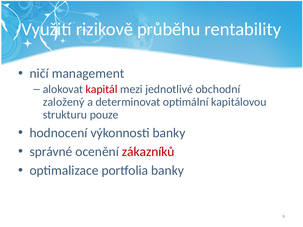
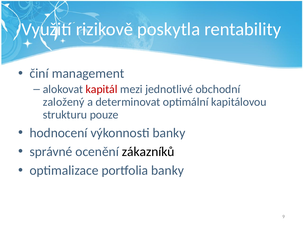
průběhu: průběhu -> poskytla (169, 29)
ničí: ničí -> činí (39, 74)
zákazníků colour: red -> black (148, 152)
